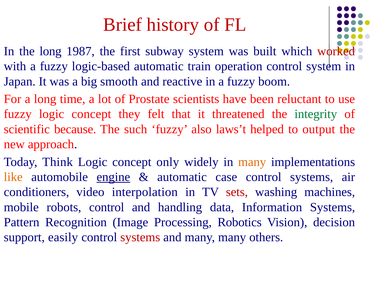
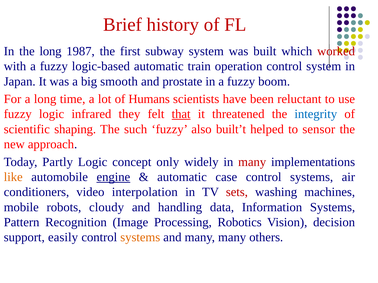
reactive: reactive -> prostate (182, 82)
Prostate: Prostate -> Humans (149, 99)
fuzzy logic concept: concept -> infrared (91, 114)
that underline: none -> present (181, 114)
integrity colour: green -> blue (316, 114)
because: because -> shaping (75, 129)
laws’t: laws’t -> built’t (231, 129)
output: output -> sensor (319, 129)
Think: Think -> Partly (58, 162)
many colour: orange -> red (252, 162)
robots control: control -> cloudy (107, 208)
systems colour: red -> orange (140, 238)
